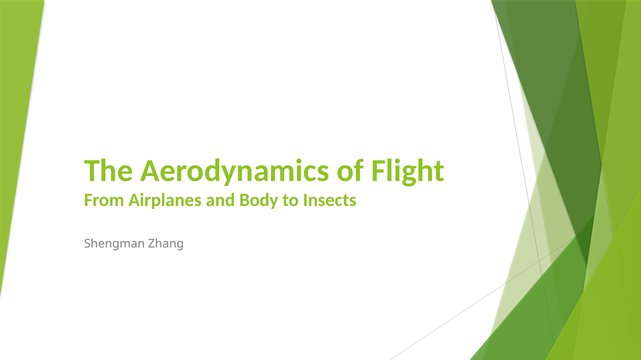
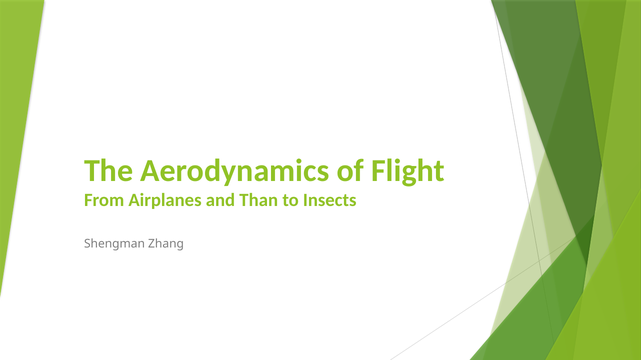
Body: Body -> Than (259, 201)
